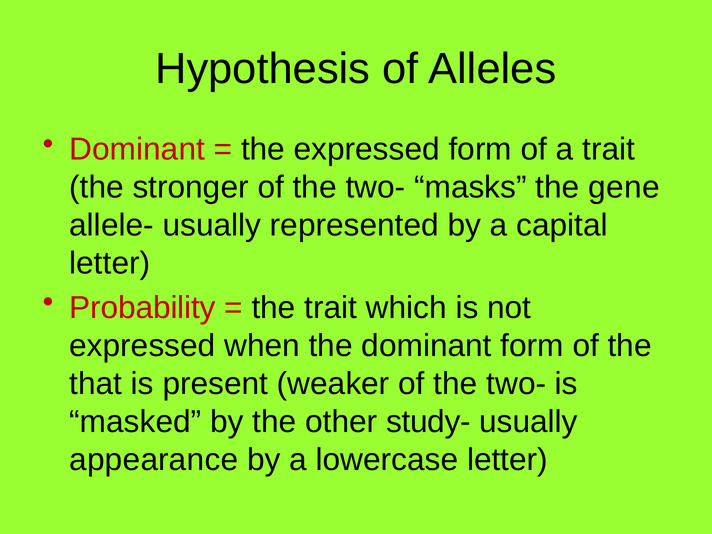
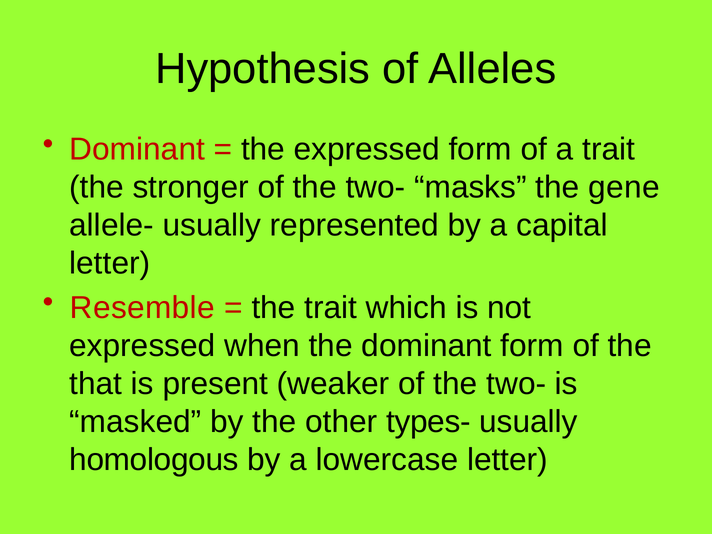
Probability: Probability -> Resemble (142, 308)
study-: study- -> types- (428, 422)
appearance: appearance -> homologous (154, 460)
